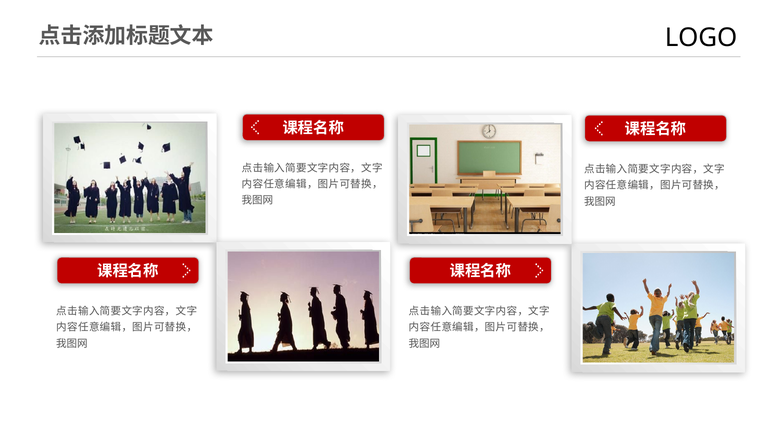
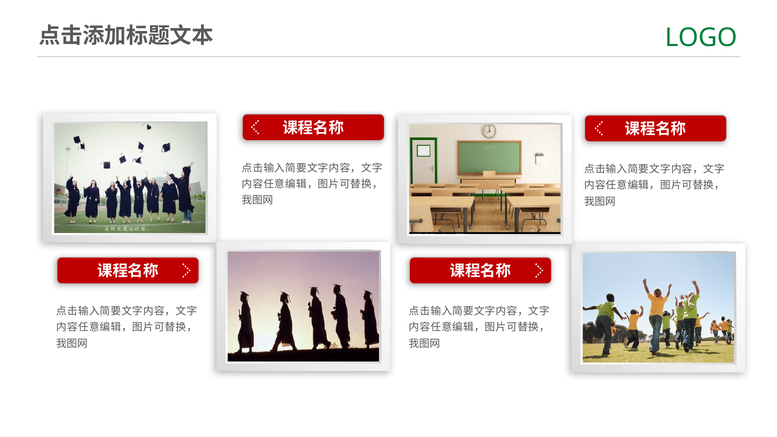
LOGO colour: black -> green (701, 38)
